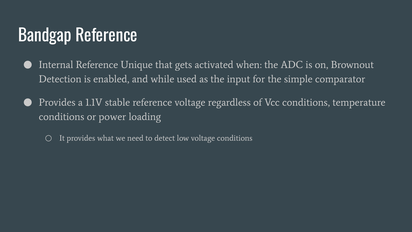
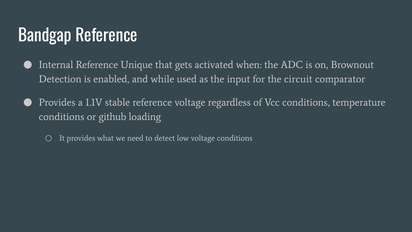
simple: simple -> circuit (298, 79)
power: power -> github (112, 117)
